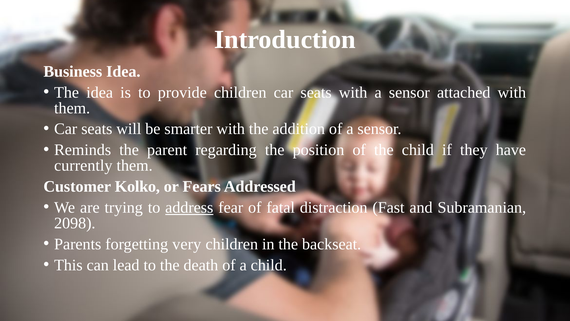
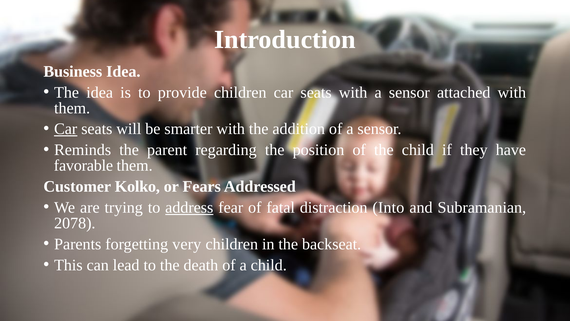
Car underline: none -> present (66, 129)
currently: currently -> favorable (83, 165)
Fast: Fast -> Into (388, 207)
2098: 2098 -> 2078 (75, 223)
